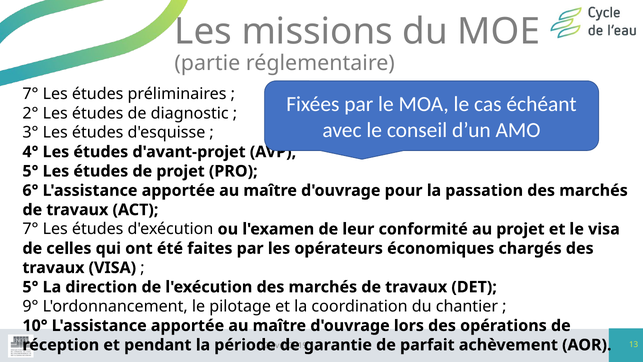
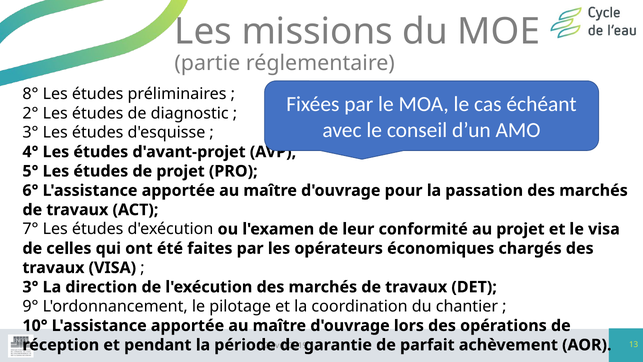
7°: 7° -> 8° (30, 94)
5°: 5° -> 3° (30, 287)
